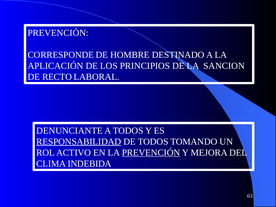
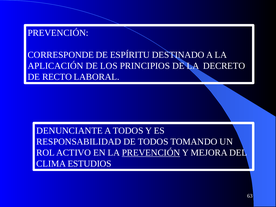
HOMBRE: HOMBRE -> ESPÍRITU (130, 55)
SANCION: SANCION -> DECRETO (224, 66)
RESPONSABILIDAD underline: present -> none (79, 142)
INDEBIDA: INDEBIDA -> ESTUDIOS (90, 164)
